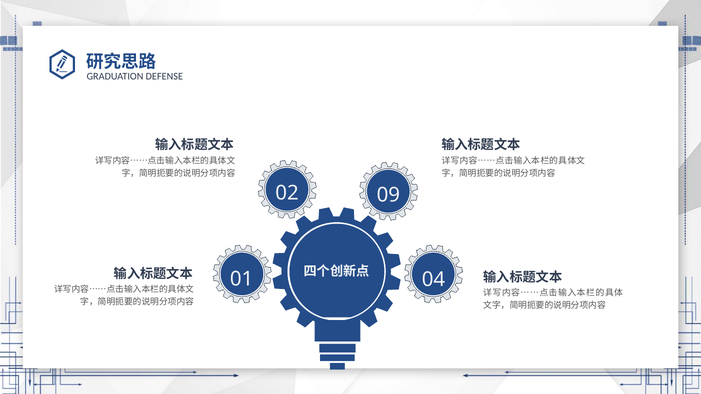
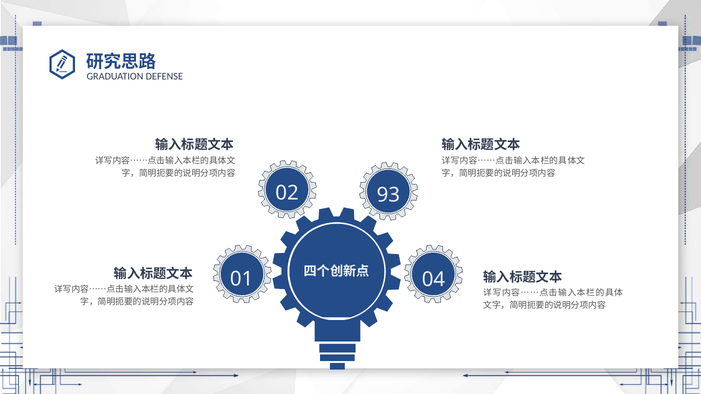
09: 09 -> 93 (388, 195)
